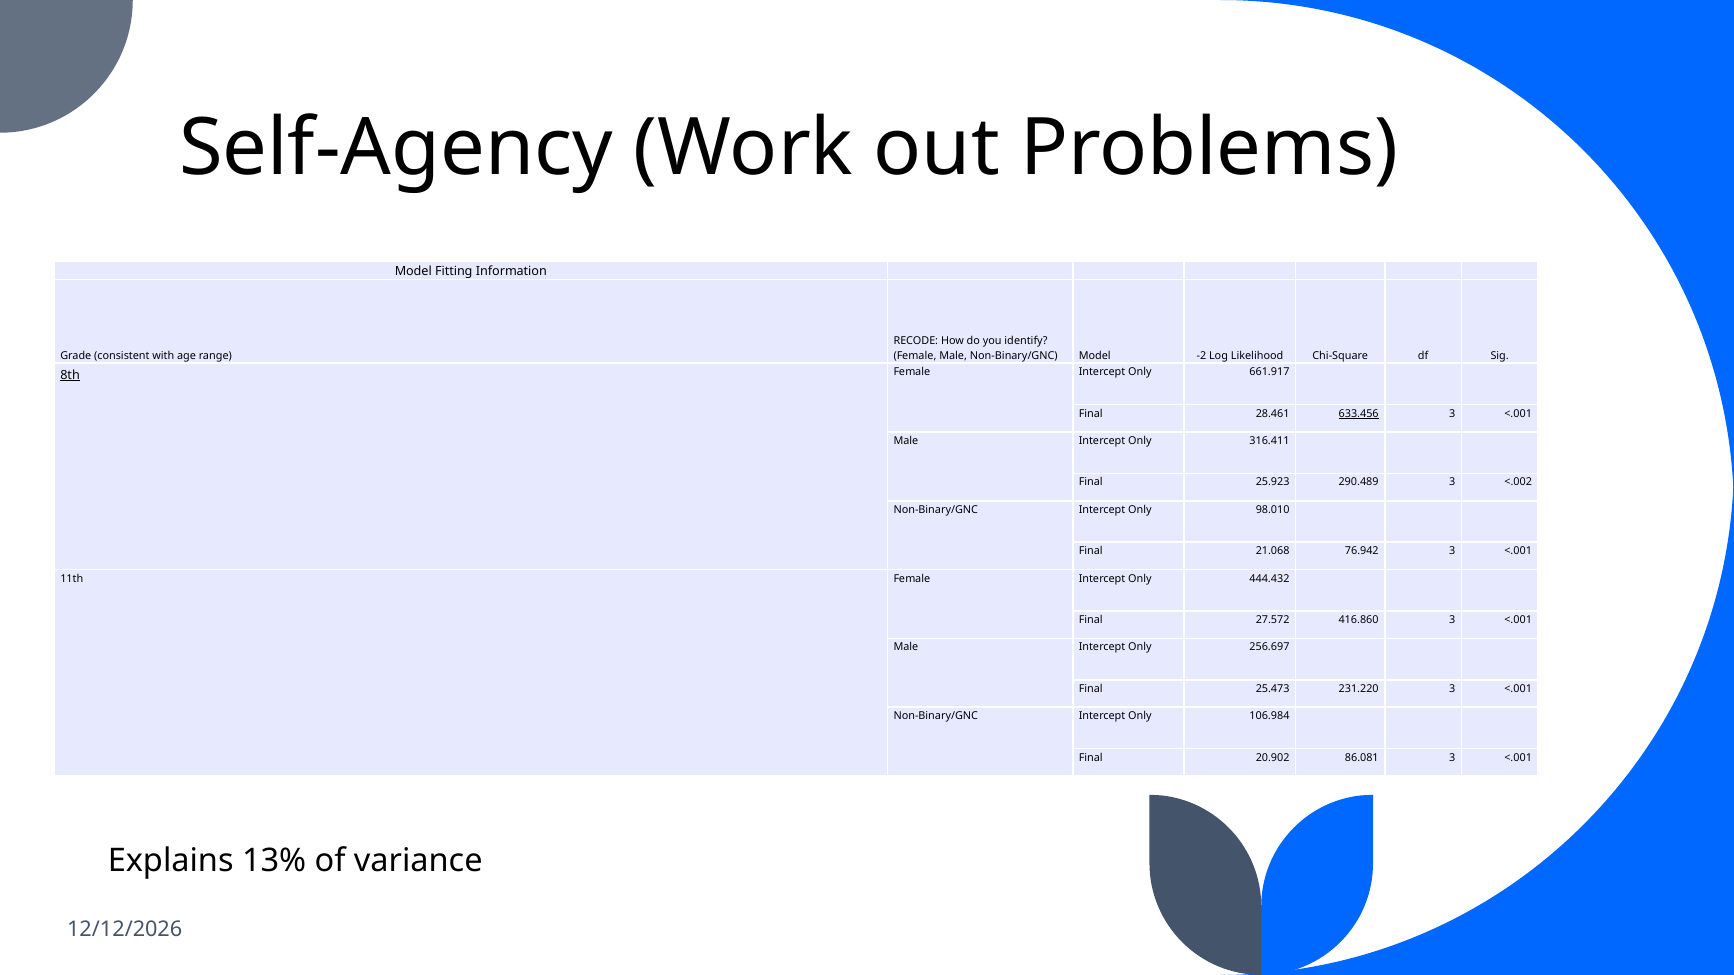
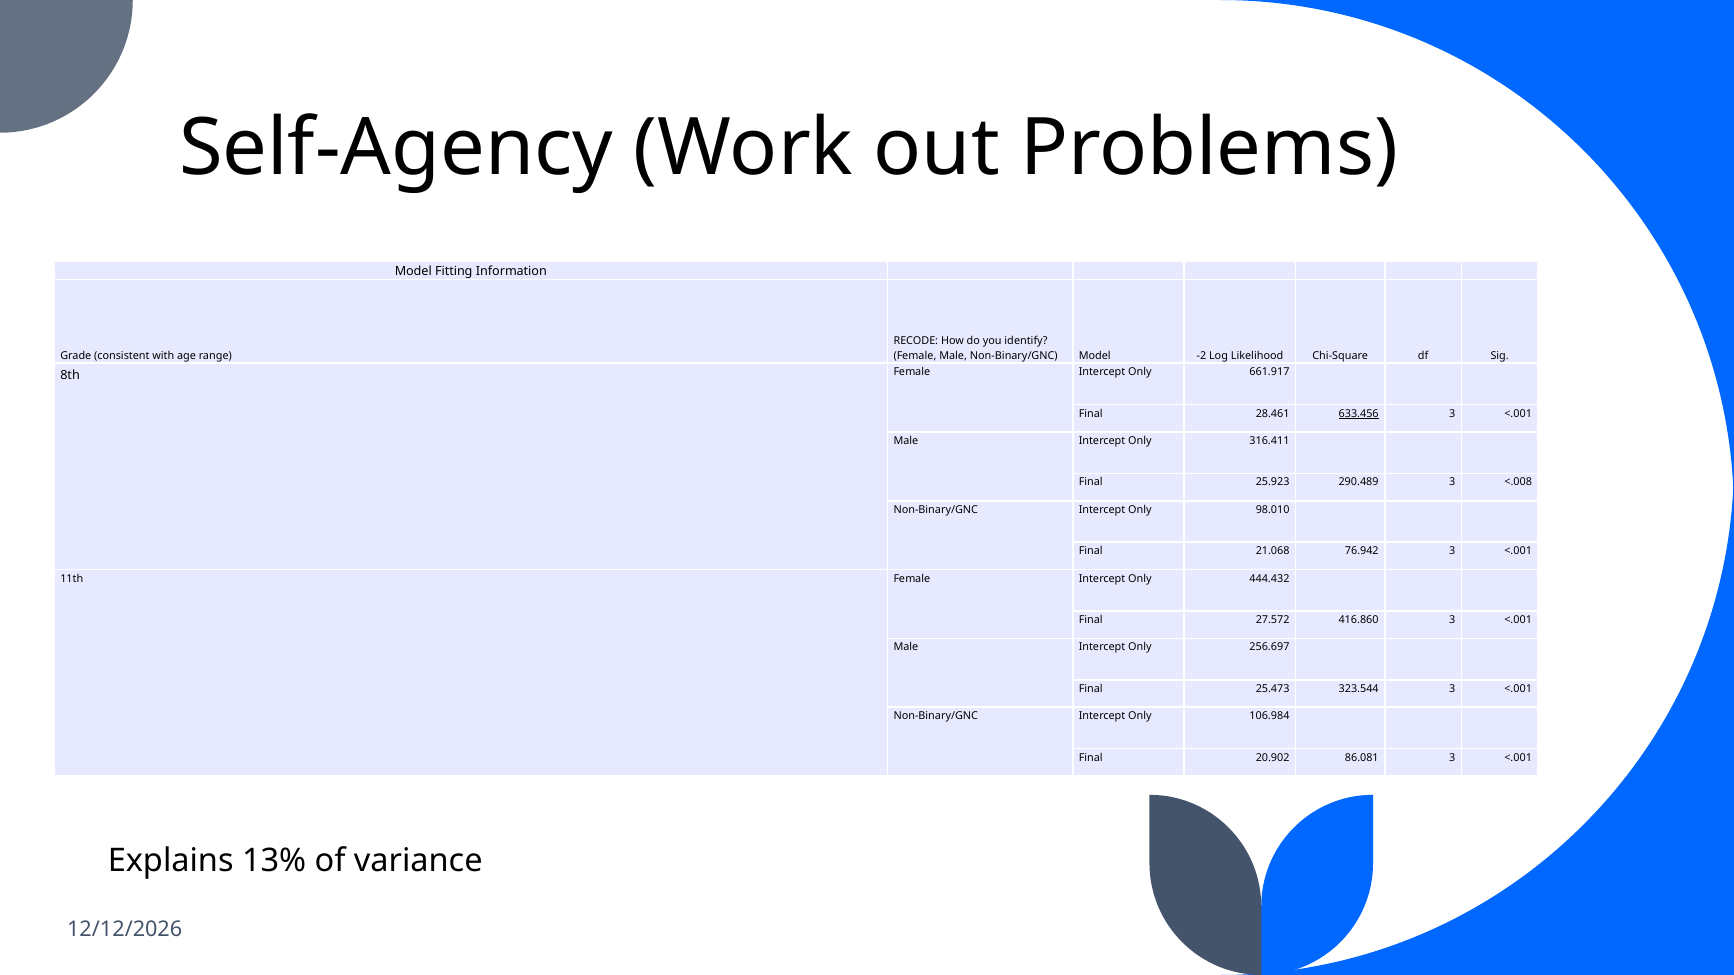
8th underline: present -> none (70, 375)
<.002: <.002 -> <.008 (1518, 482)
231.220: 231.220 -> 323.544 (1359, 689)
